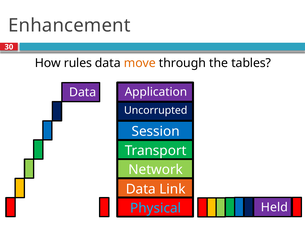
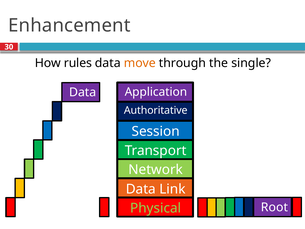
tables: tables -> single (251, 63)
Uncorrupted: Uncorrupted -> Authoritative (156, 110)
Held: Held -> Root (274, 207)
Physical colour: light blue -> light green (156, 208)
